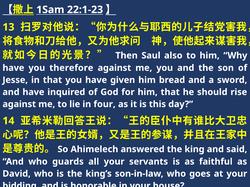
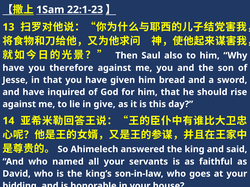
four: four -> give (105, 104)
guards: guards -> named (68, 162)
